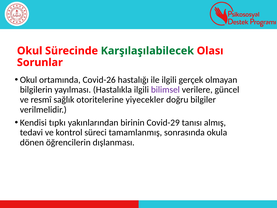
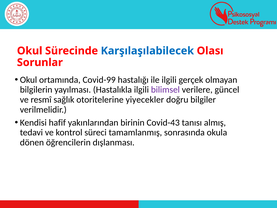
Karşılaşılabilecek colour: green -> blue (147, 51)
Covid-26: Covid-26 -> Covid-99 (99, 80)
tıpkı: tıpkı -> hafif (57, 122)
Covid-29: Covid-29 -> Covid-43 (163, 122)
